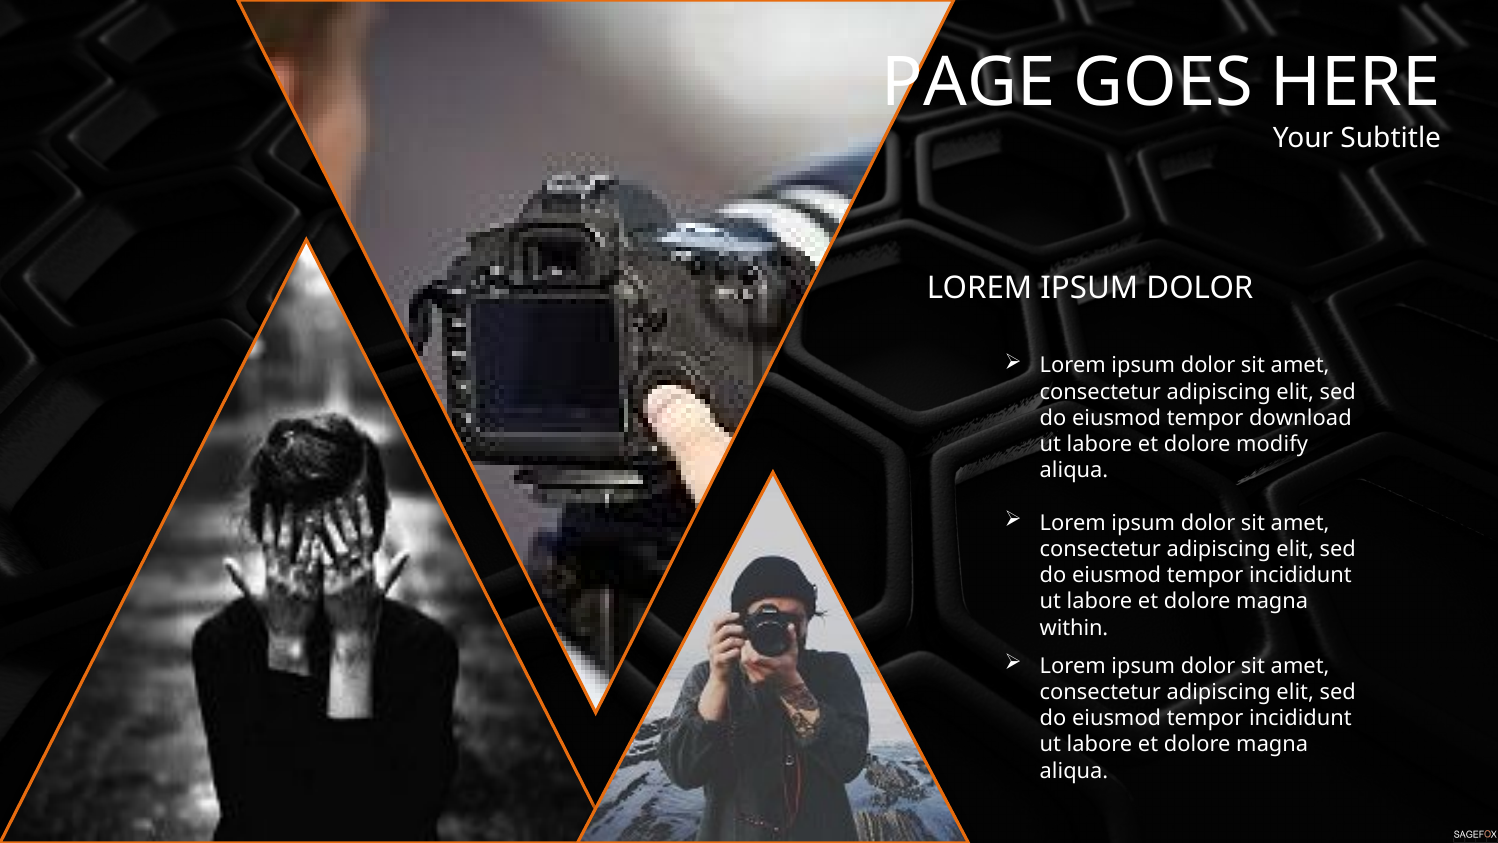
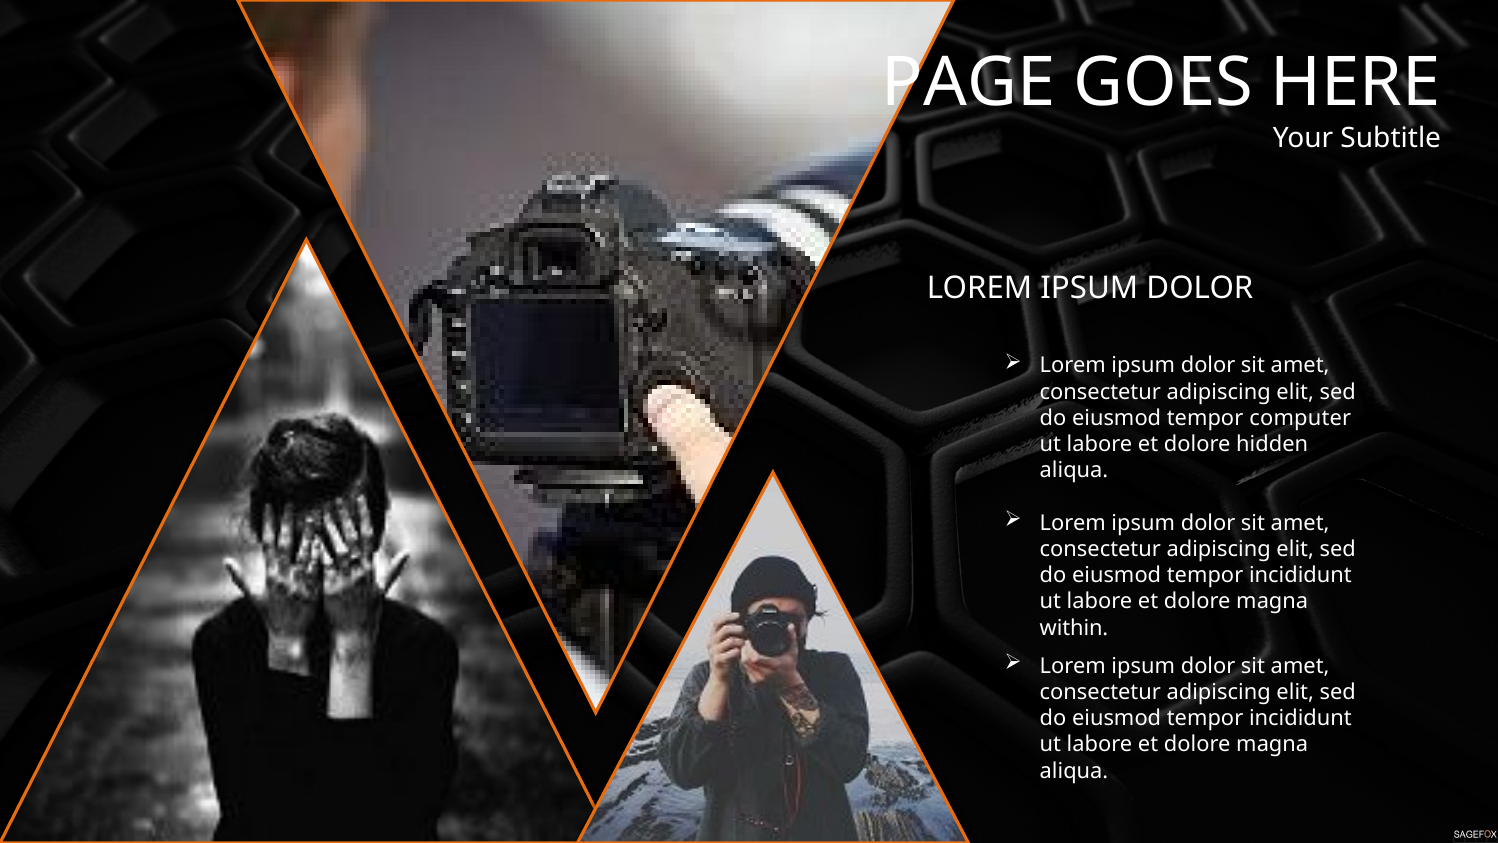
download: download -> computer (1300, 418)
modify: modify -> hidden (1272, 444)
